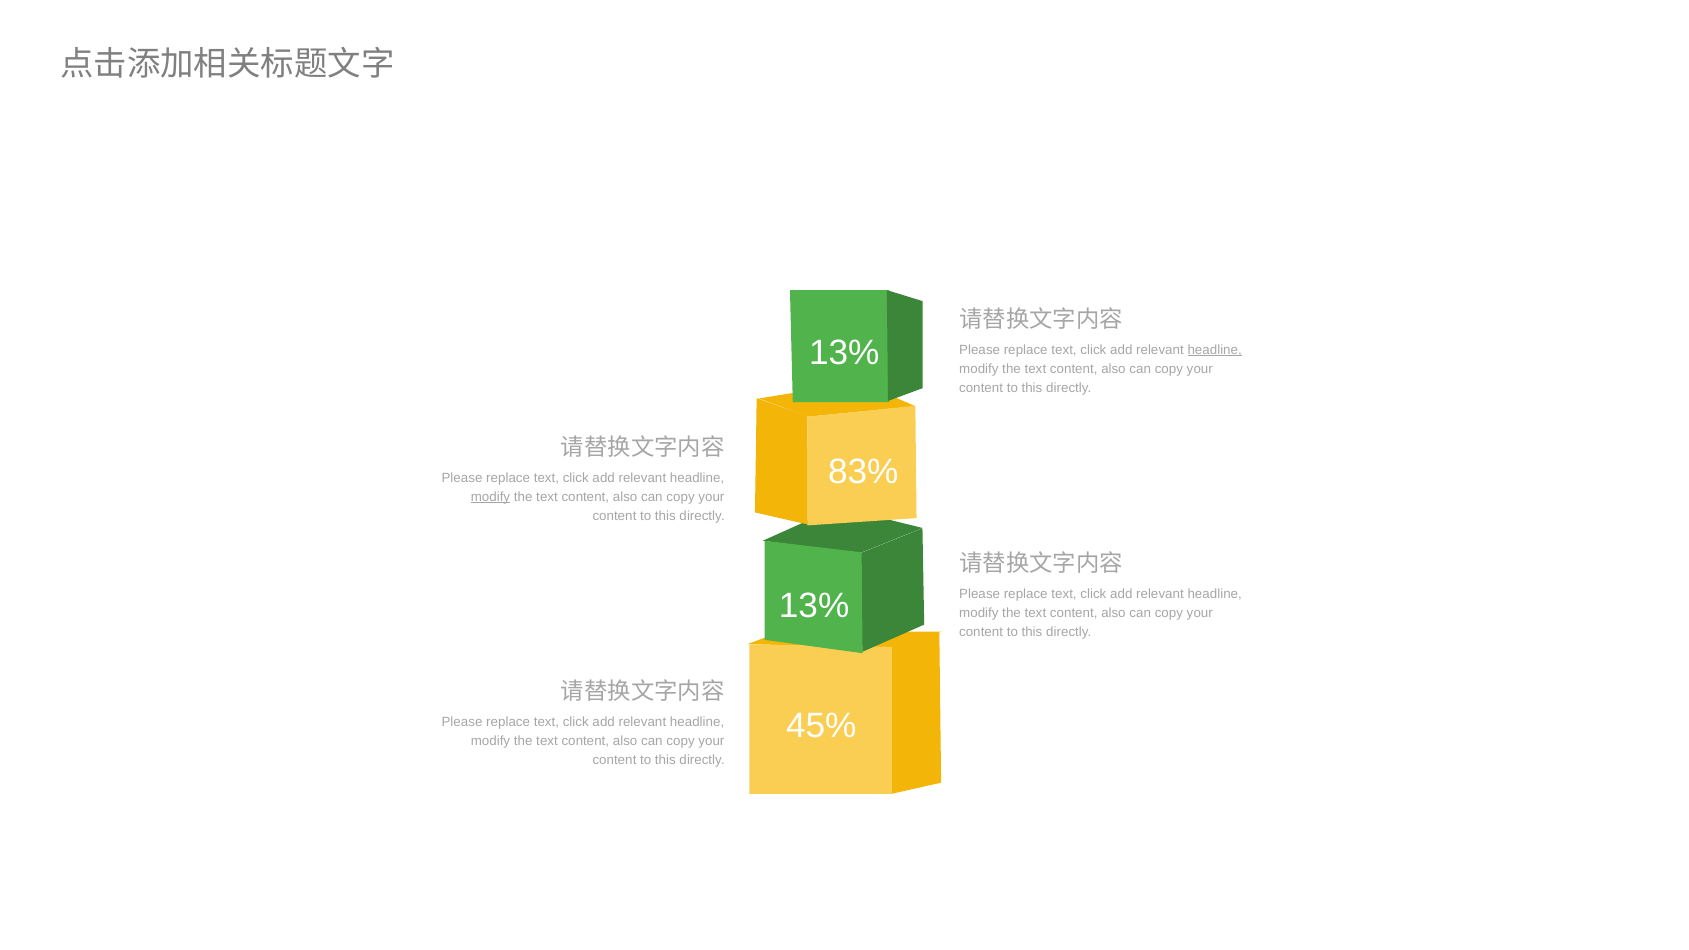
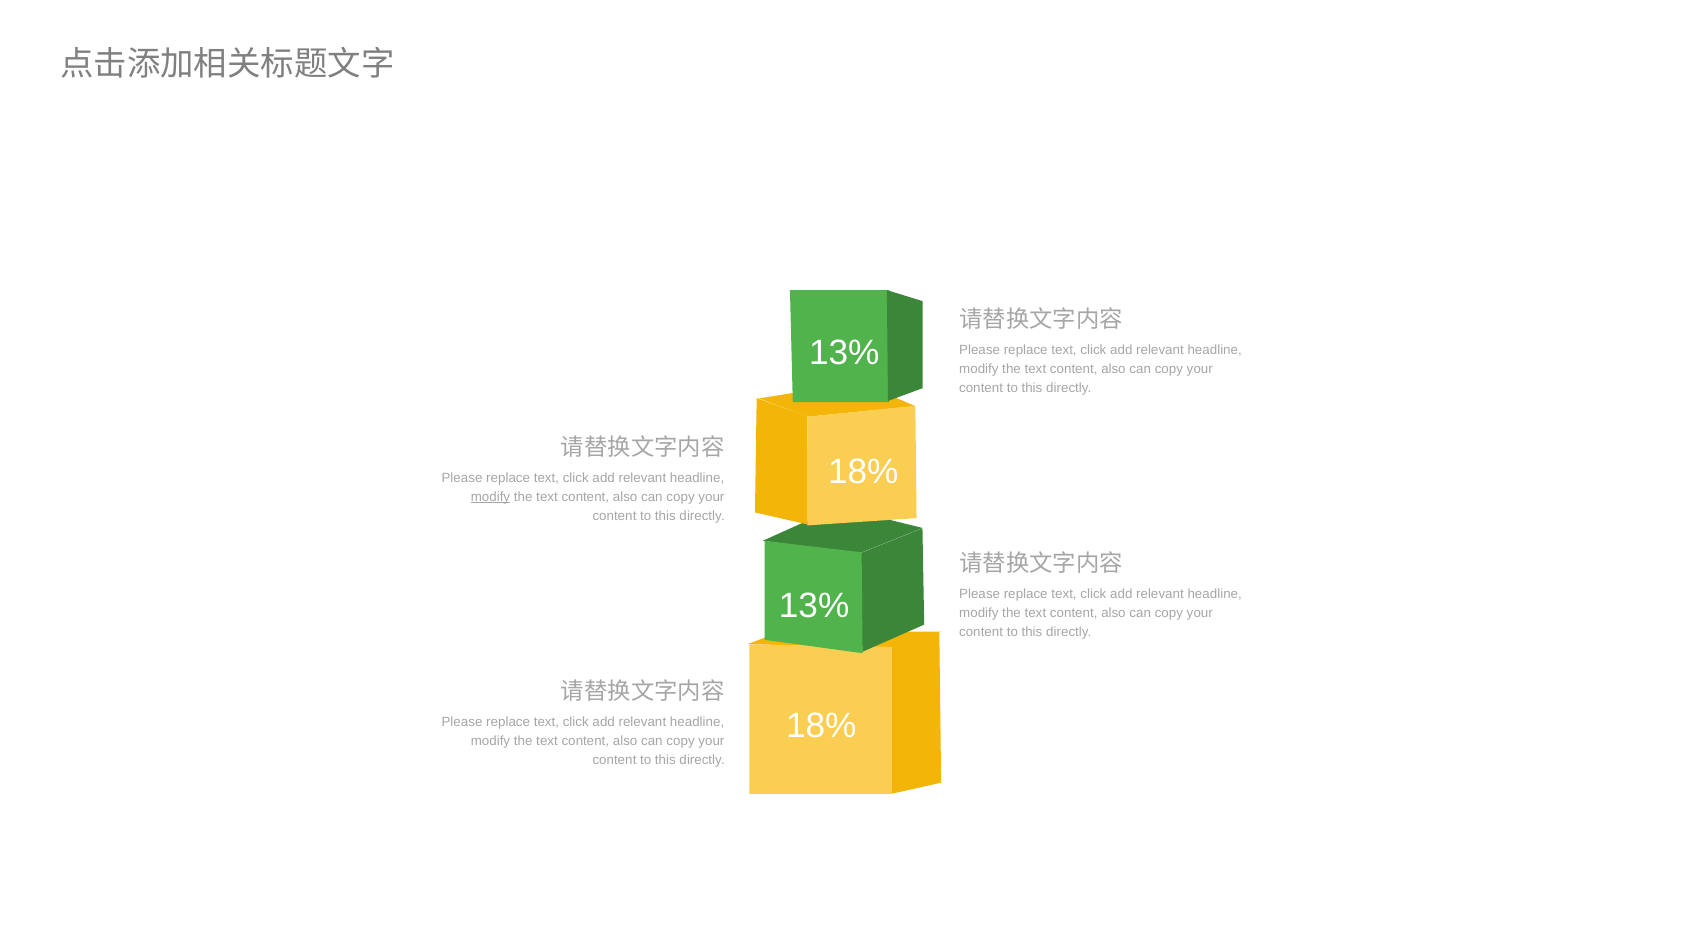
headline underline: present -> none (1215, 350)
83%: 83% -> 18% (863, 472)
45%: 45% -> 18% (821, 726)
